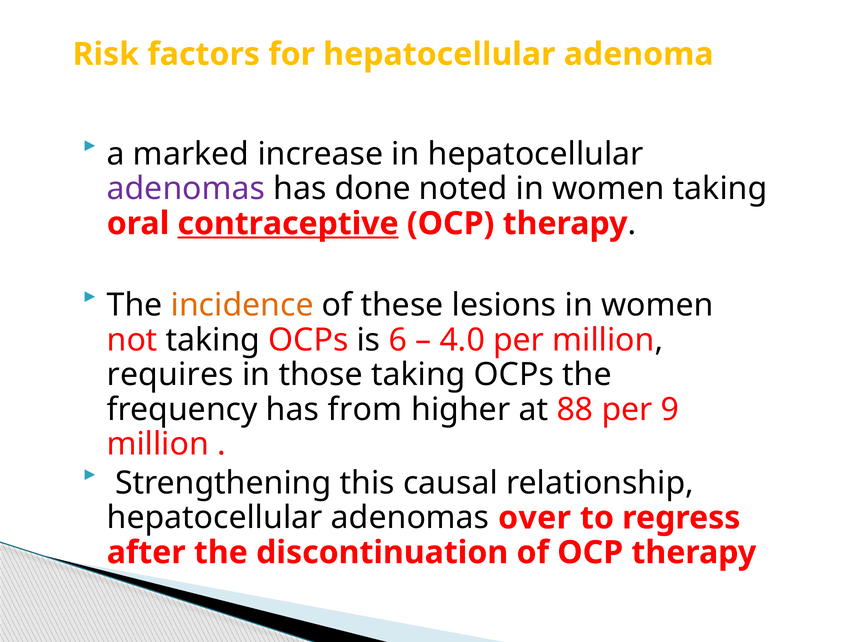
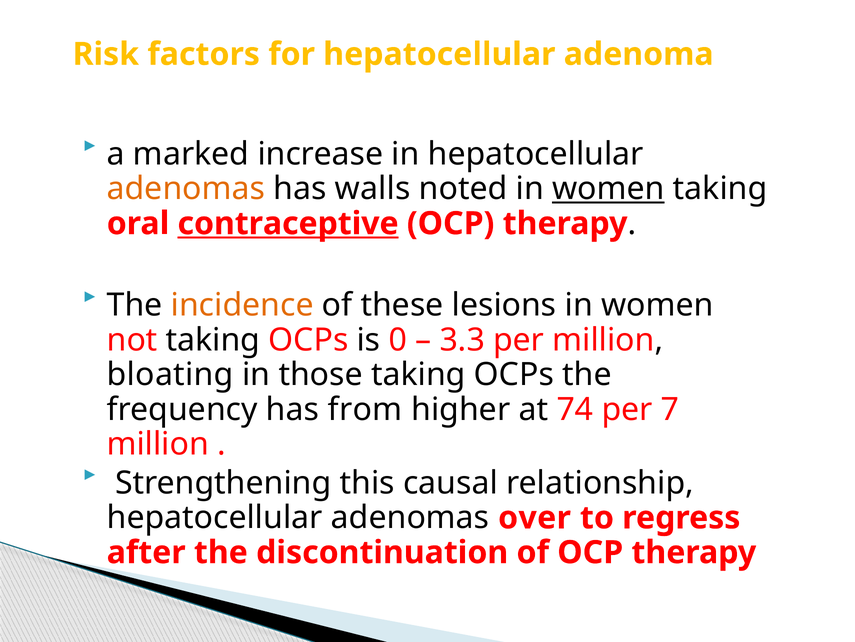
adenomas colour: purple -> orange (186, 189)
done: done -> walls (373, 189)
women underline: none -> present (608, 189)
6: 6 -> 0 (398, 340)
4.0: 4.0 -> 3.3 (462, 340)
requires: requires -> bloating (170, 374)
88: 88 -> 74 (575, 409)
9: 9 -> 7 (670, 409)
